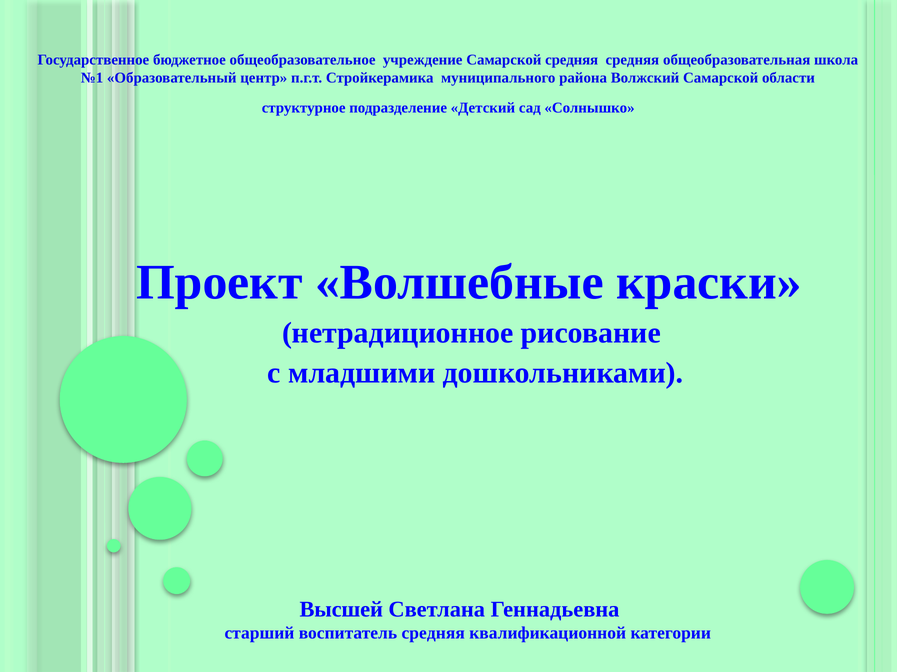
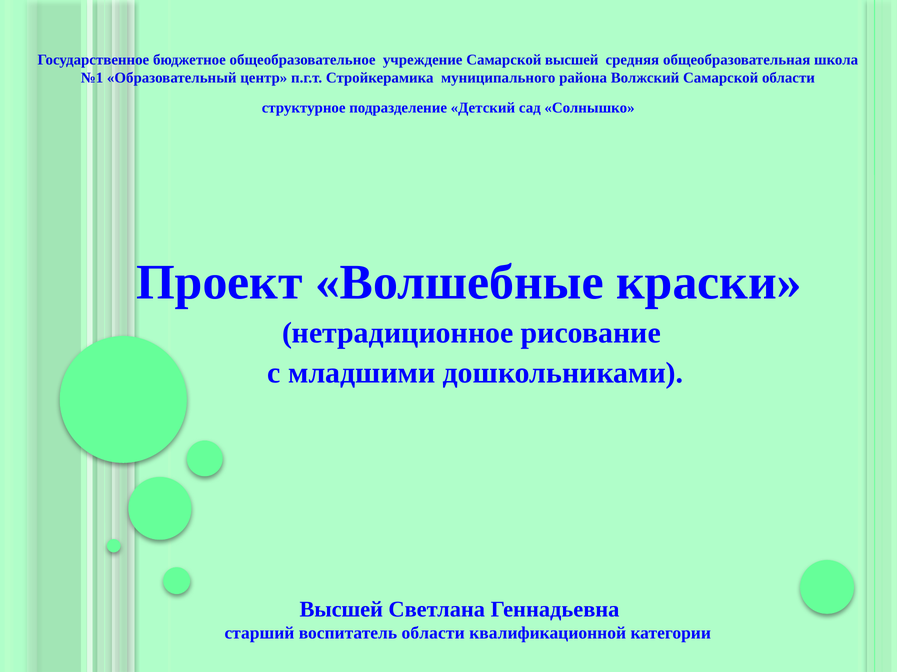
Самарской средняя: средняя -> высшей (572, 60)
воспитатель средняя: средняя -> области (433, 634)
